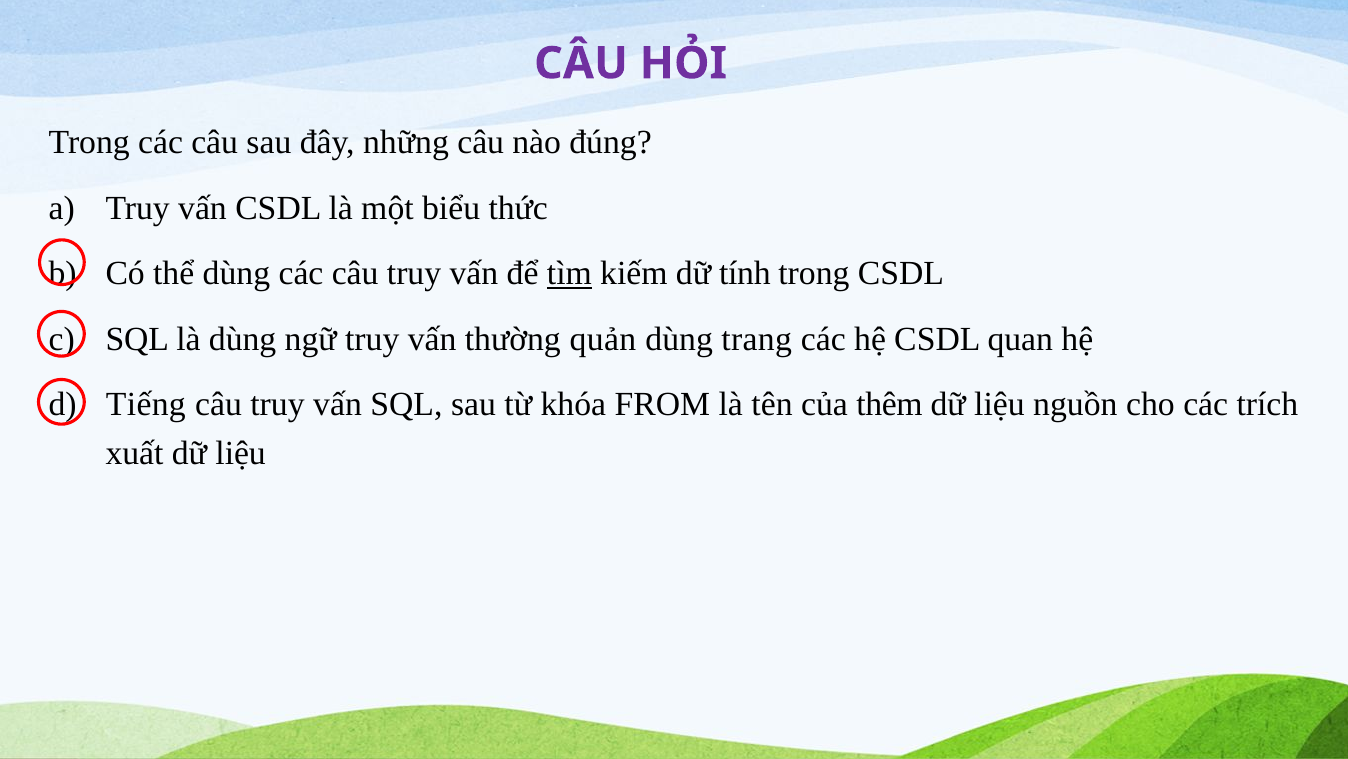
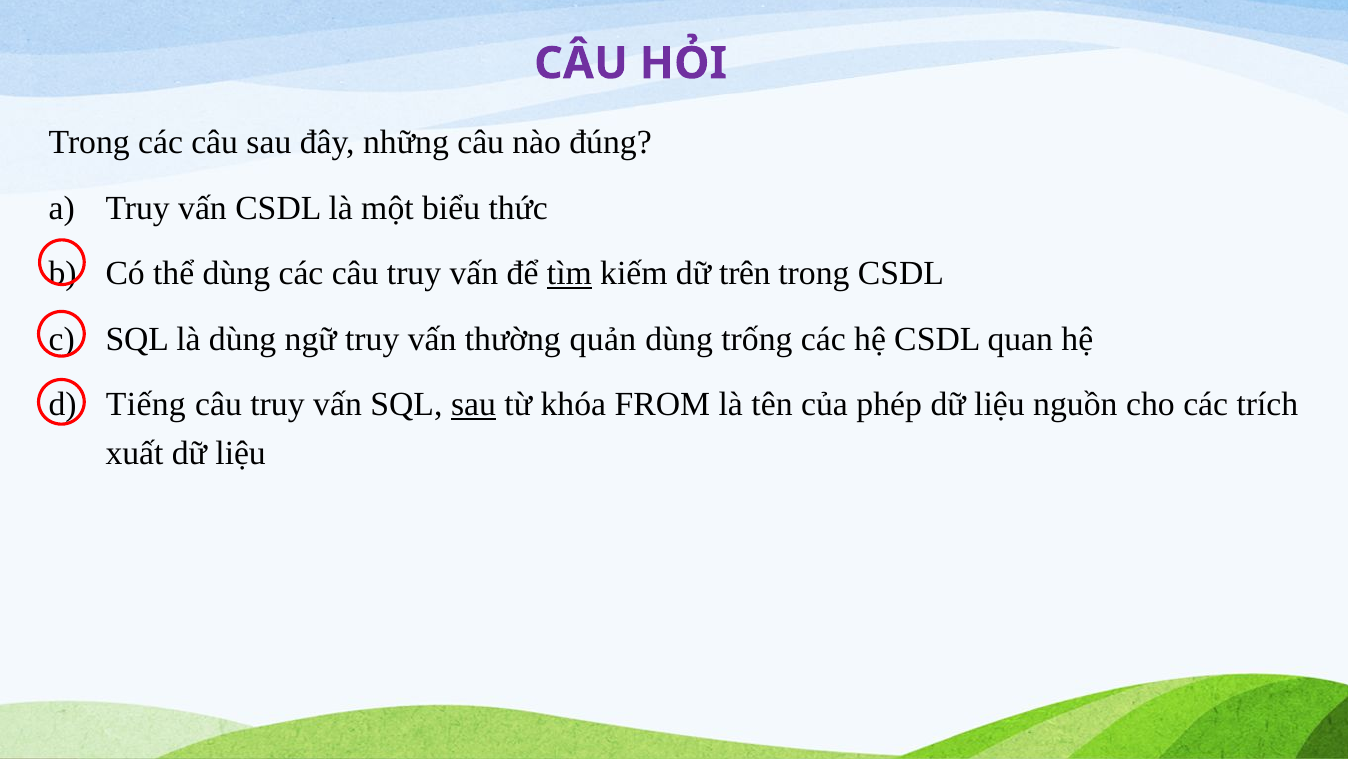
tính: tính -> trên (745, 273)
trang: trang -> trống (757, 339)
sau underline: none -> present (473, 404)
thêm: thêm -> phép (889, 404)
